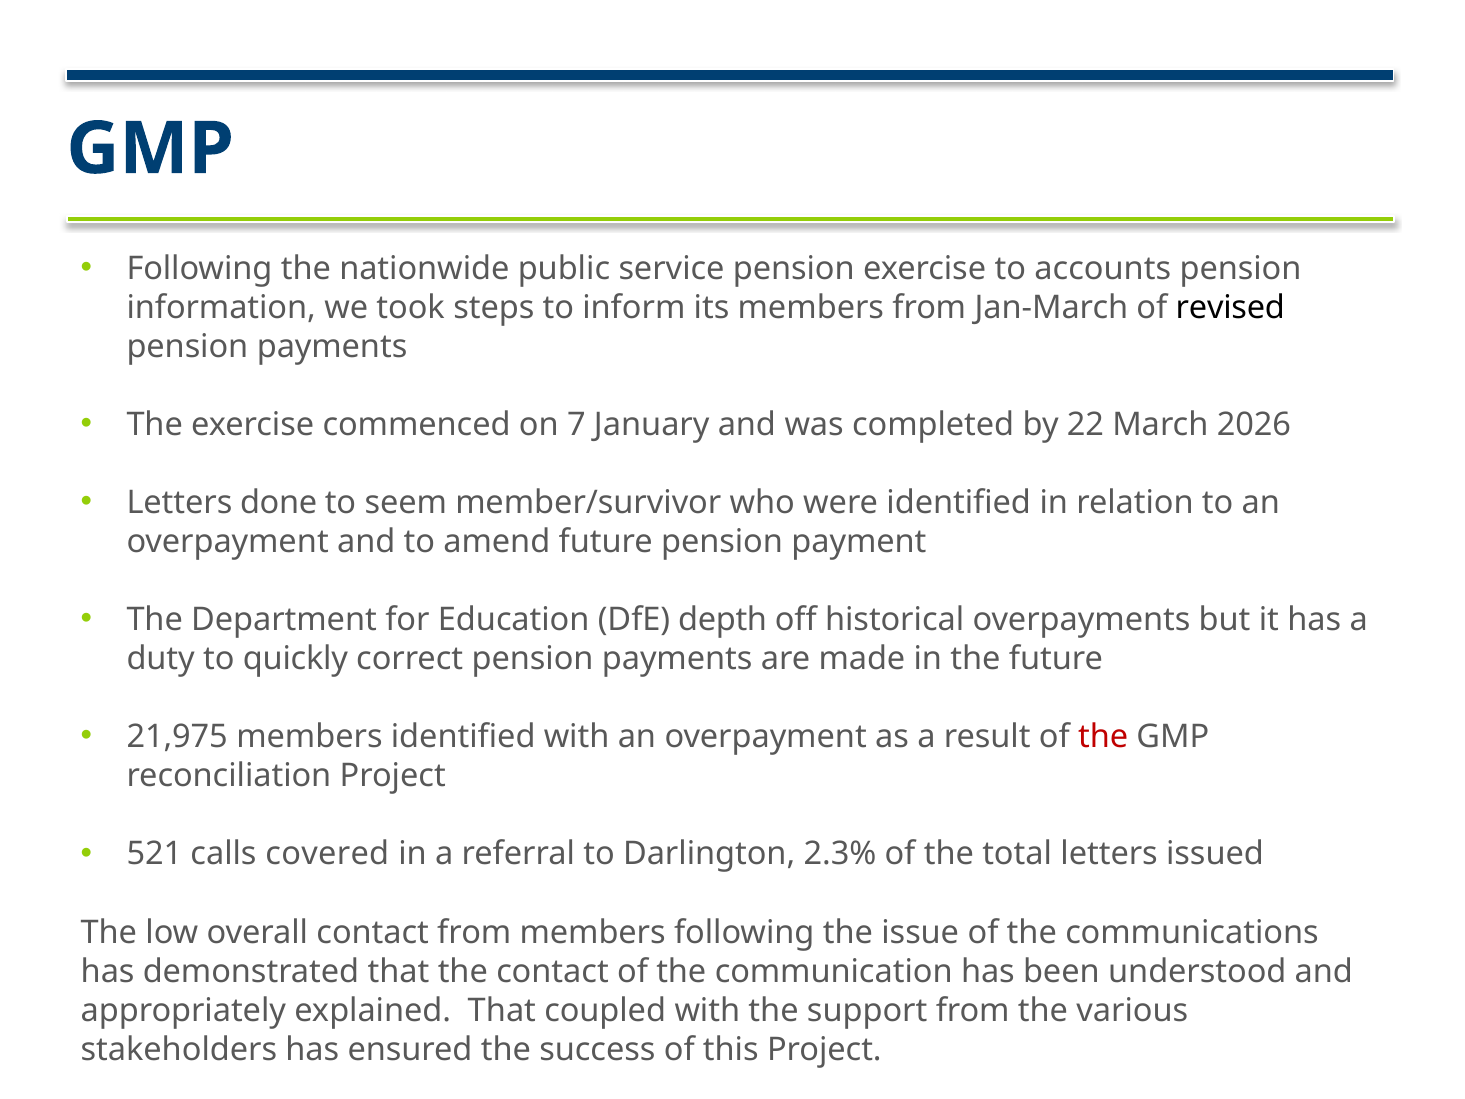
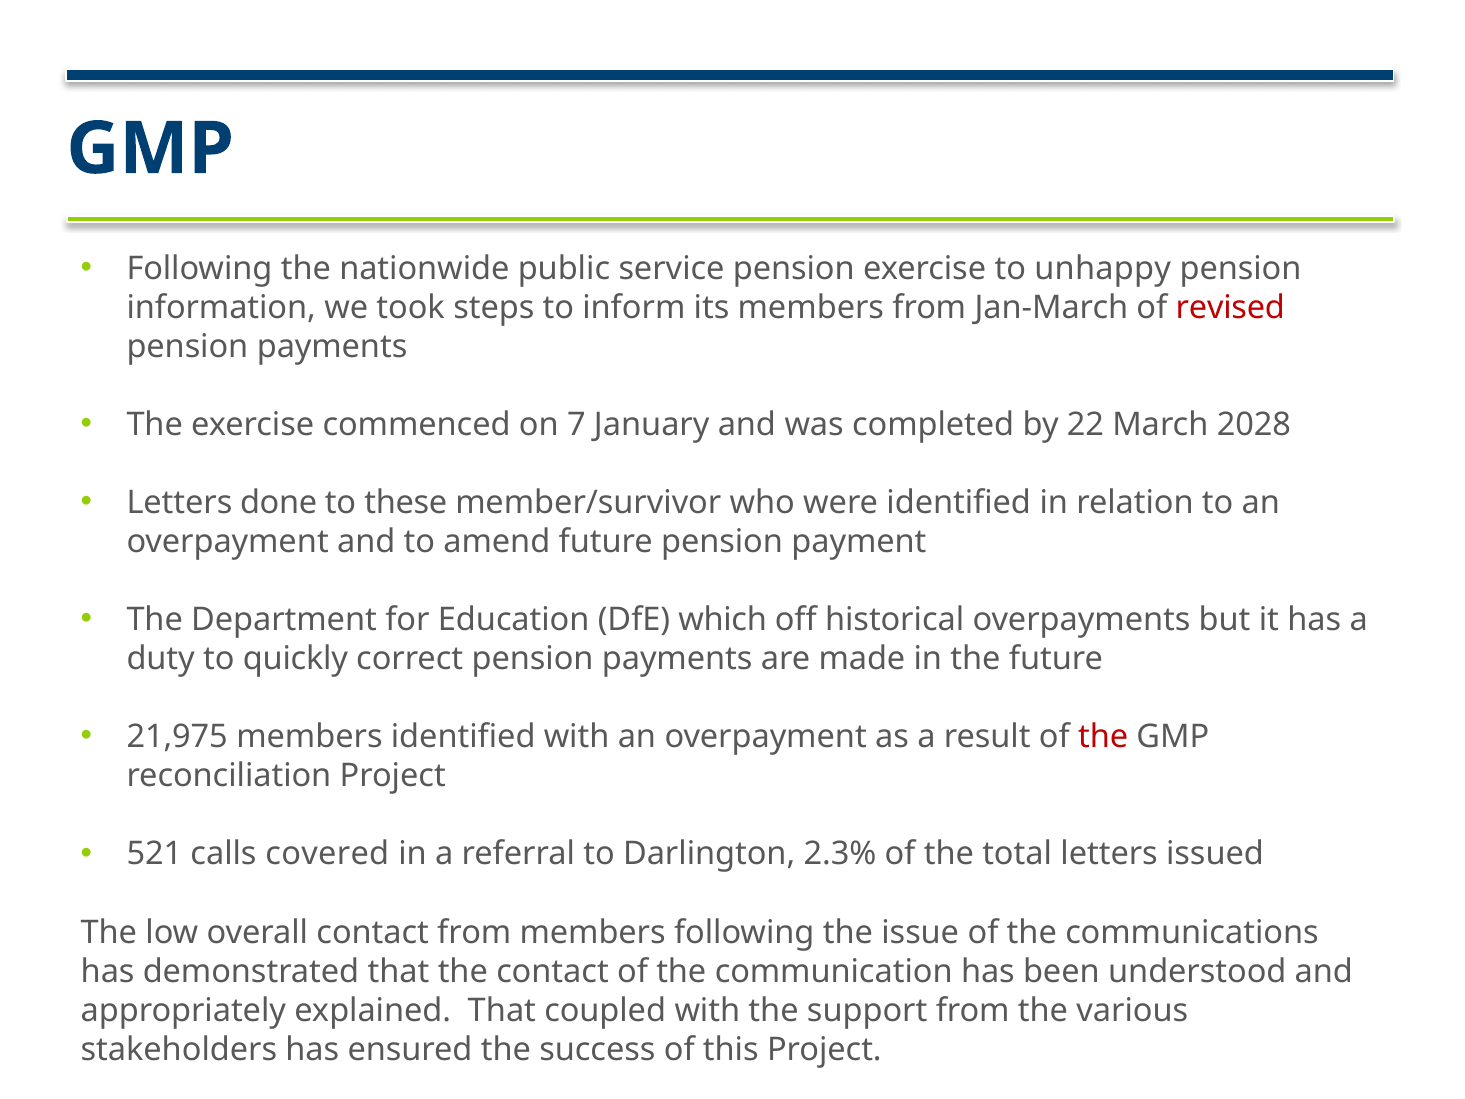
accounts: accounts -> unhappy (1103, 268)
revised colour: black -> red (1230, 307)
2026: 2026 -> 2028 (1254, 424)
seem: seem -> these (406, 503)
depth: depth -> which (723, 620)
